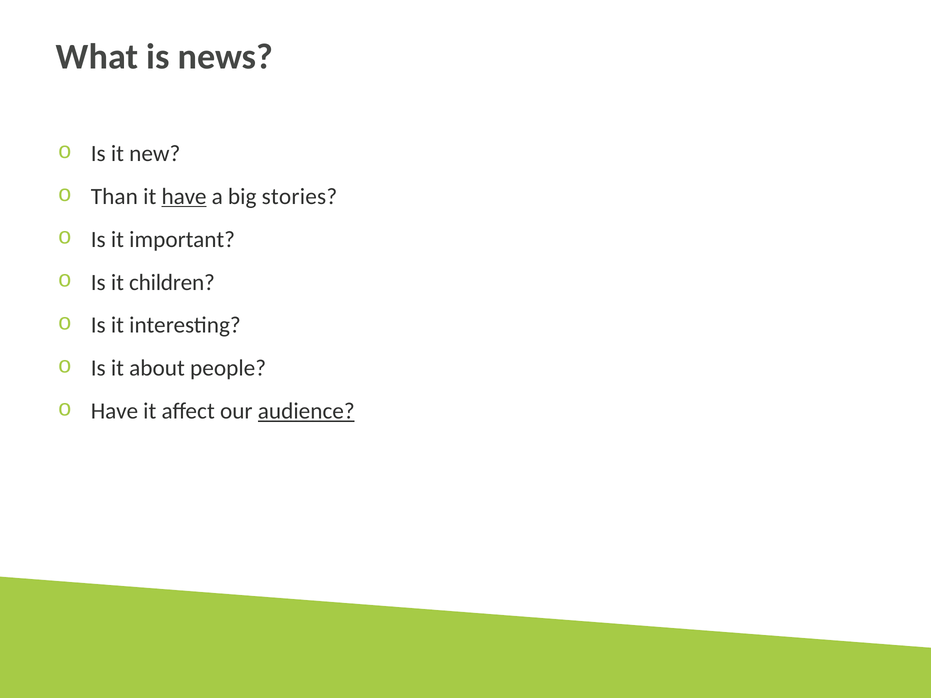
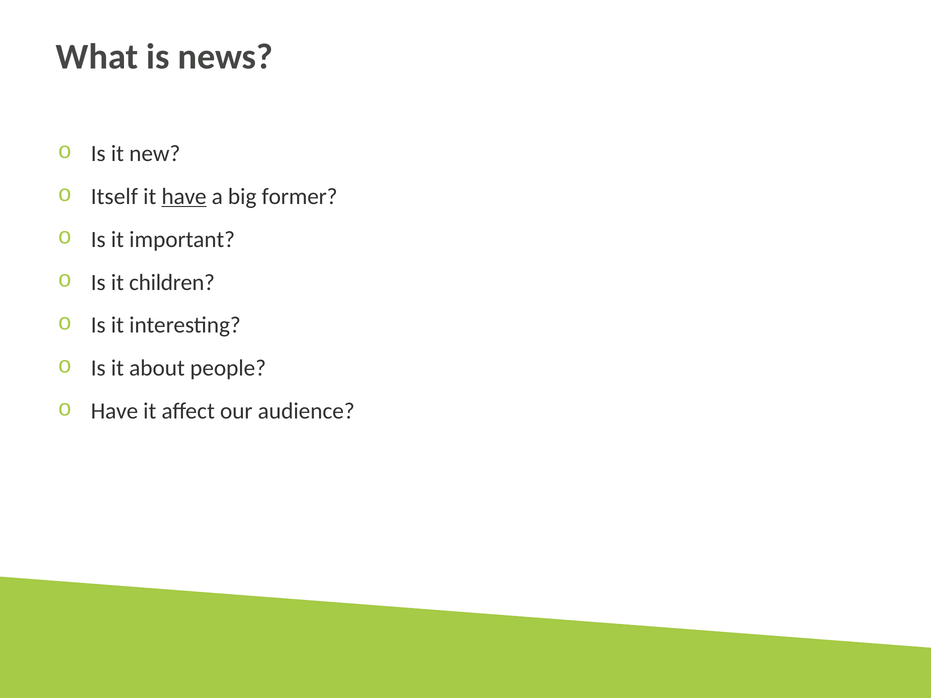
Than: Than -> Itself (114, 197)
stories: stories -> former (300, 197)
audience underline: present -> none (306, 411)
